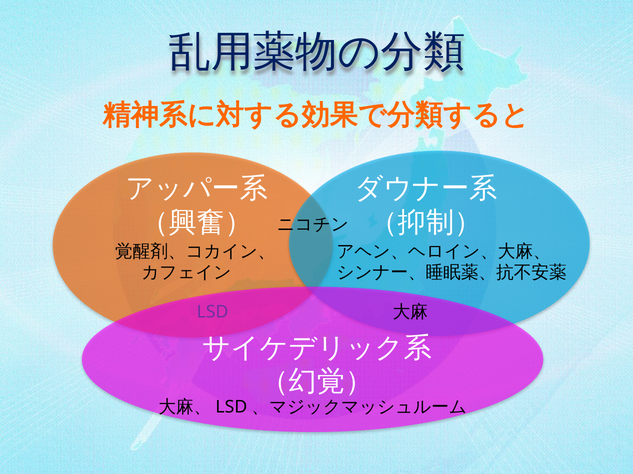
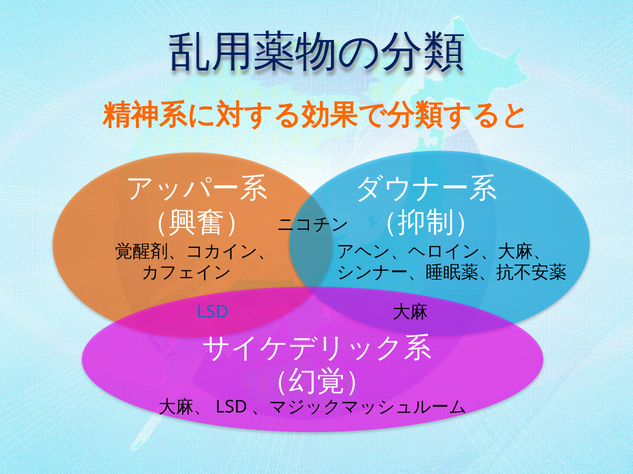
LSD colour: purple -> blue (213, 312)
